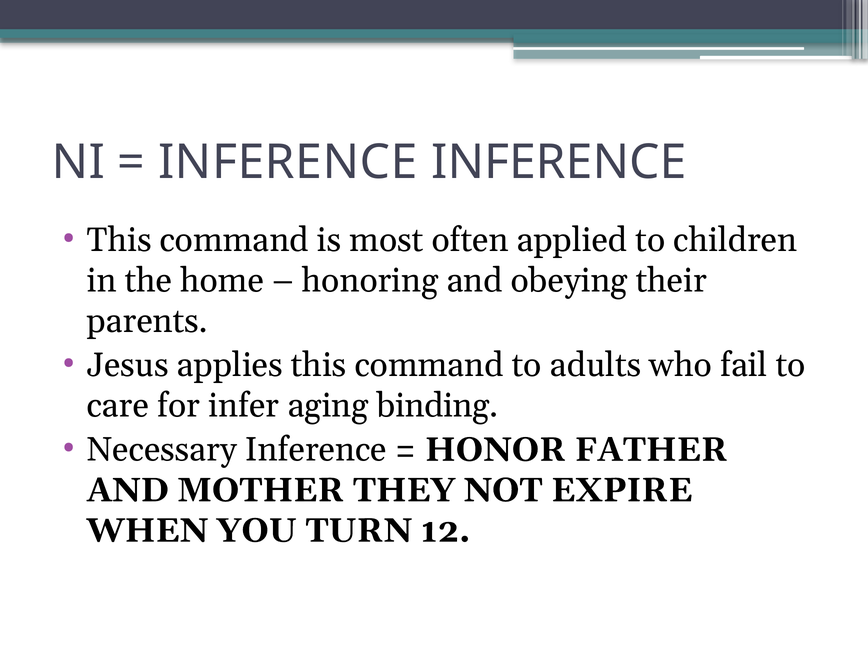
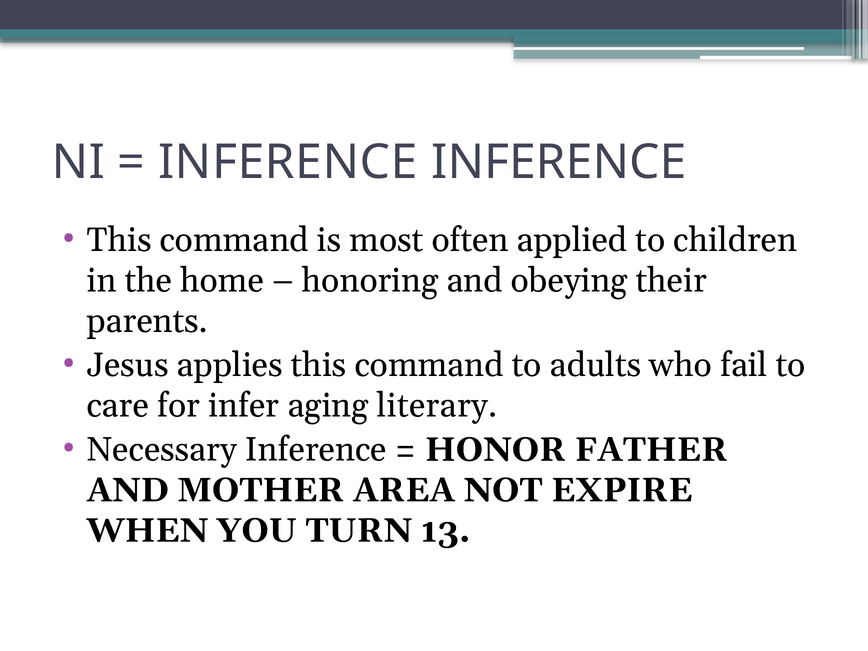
binding: binding -> literary (437, 406)
THEY: THEY -> AREA (404, 490)
12: 12 -> 13 (446, 531)
